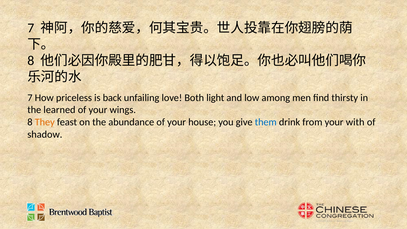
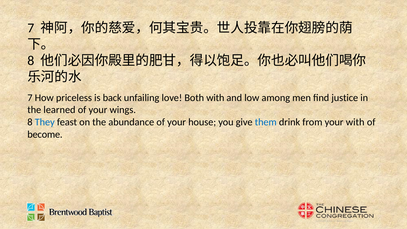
Both light: light -> with (215, 98)
thirsty: thirsty -> justice (345, 98)
They colour: orange -> blue (45, 122)
shadow: shadow -> become (45, 134)
